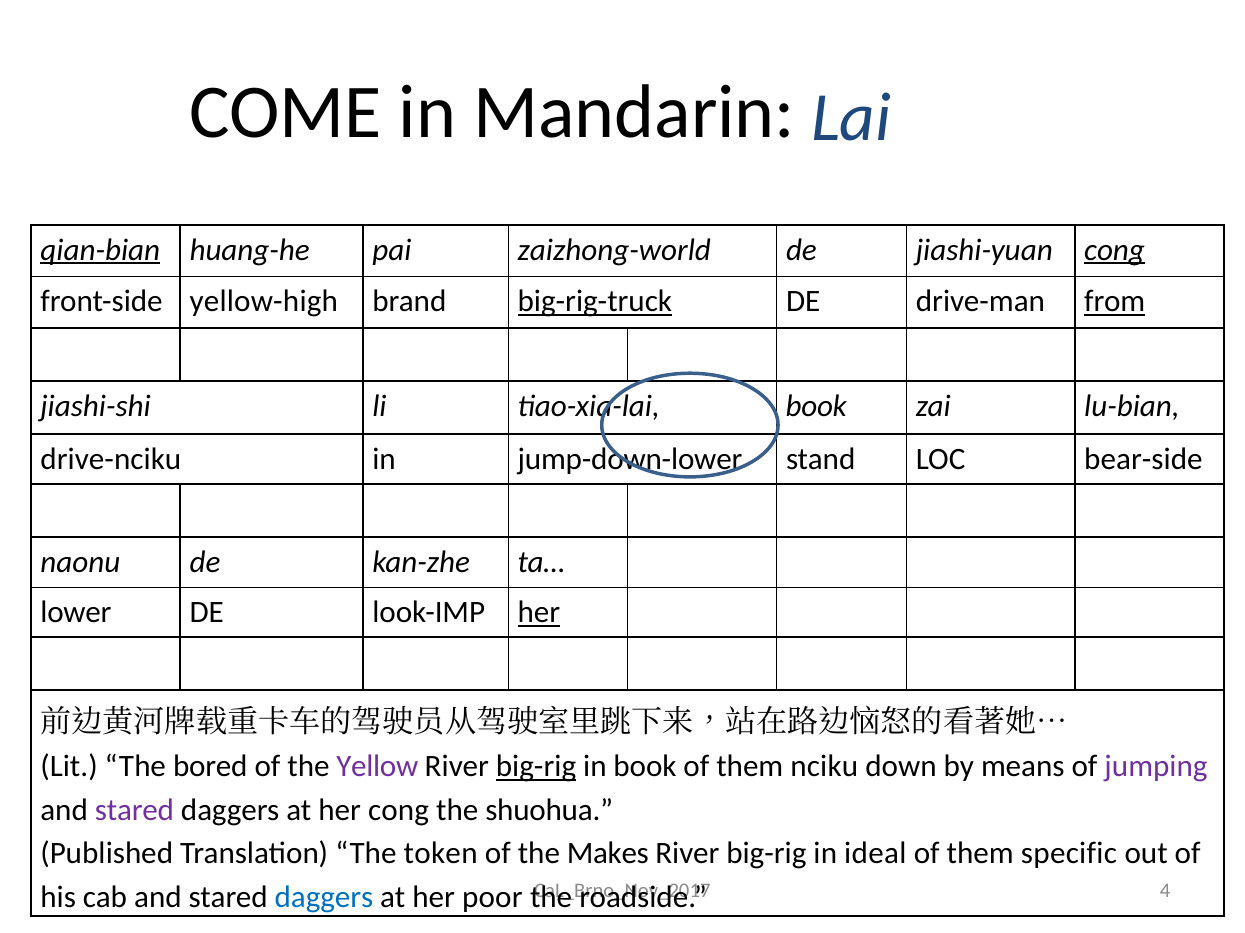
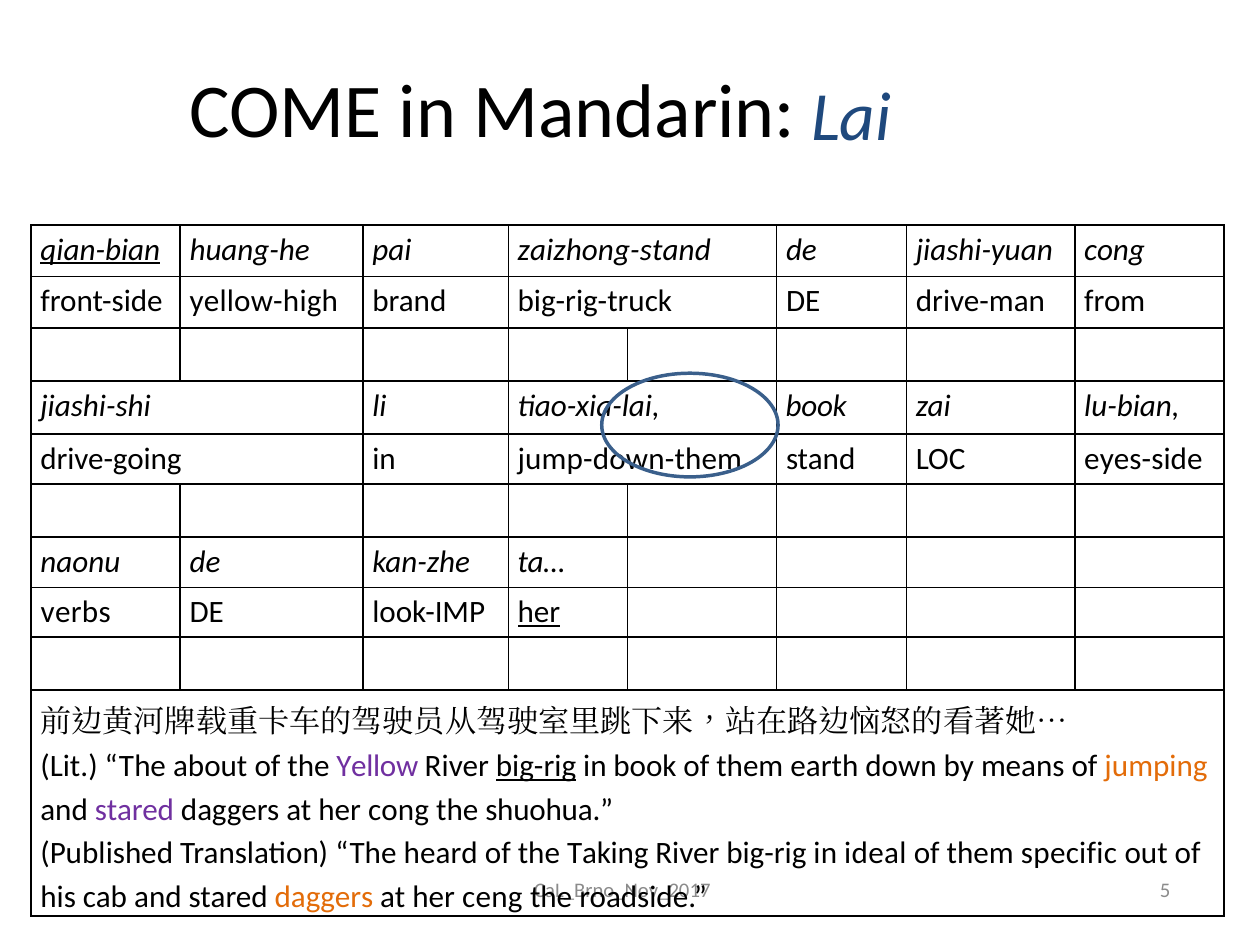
zaizhong-world: zaizhong-world -> zaizhong-stand (614, 250)
cong underline: present -> none (1115, 250)
big-rig-truck underline: present -> none (595, 302)
from underline: present -> none (1115, 302)
drive-nciku: drive-nciku -> drive-going (111, 459)
jump-down-lower: jump-down-lower -> jump-down-them (630, 459)
bear-side: bear-side -> eyes-side (1143, 459)
lower: lower -> verbs (76, 613)
bored: bored -> about (210, 767)
nciku: nciku -> earth (824, 767)
jumping colour: purple -> orange (1156, 767)
token: token -> heard (441, 854)
Makes: Makes -> Taking (608, 854)
4: 4 -> 5 (1165, 892)
daggers colour: blue -> orange (324, 898)
poor: poor -> ceng (492, 898)
